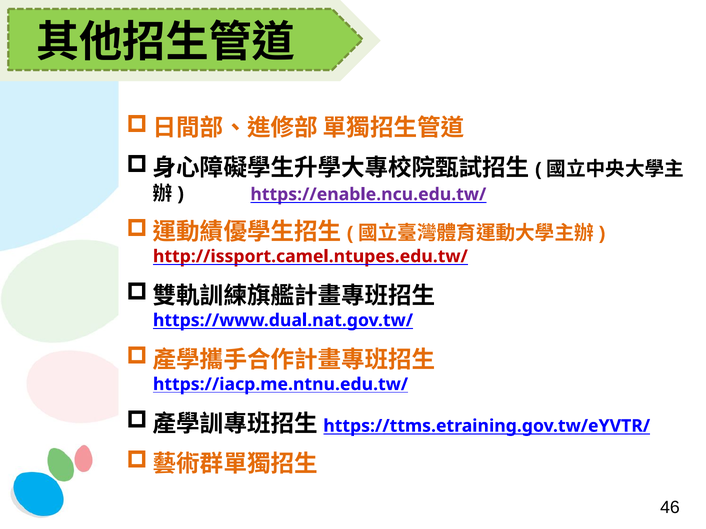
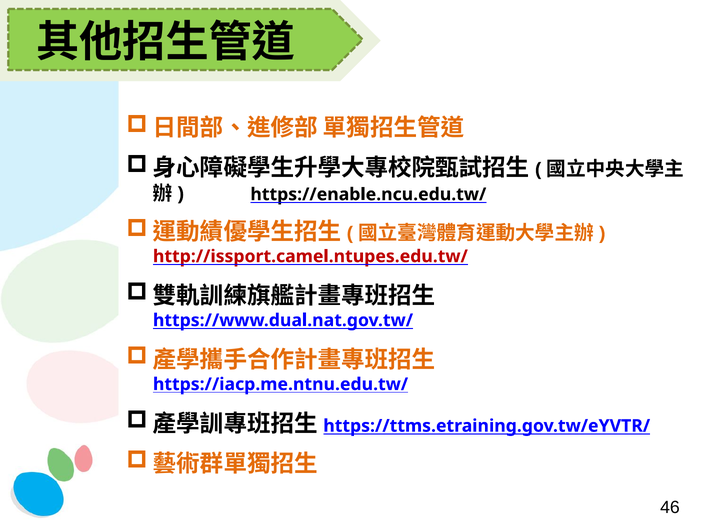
https://enable.ncu.edu.tw/ colour: purple -> black (368, 195)
